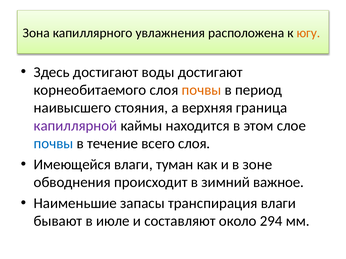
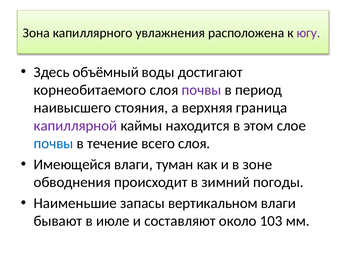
югу colour: orange -> purple (308, 33)
Здесь достигают: достигают -> объёмный (106, 72)
почвы colour: orange -> purple (202, 90)
важное: важное -> погоды (278, 183)
транспирация: транспирация -> вертикальном (213, 204)
294: 294 -> 103 (271, 222)
